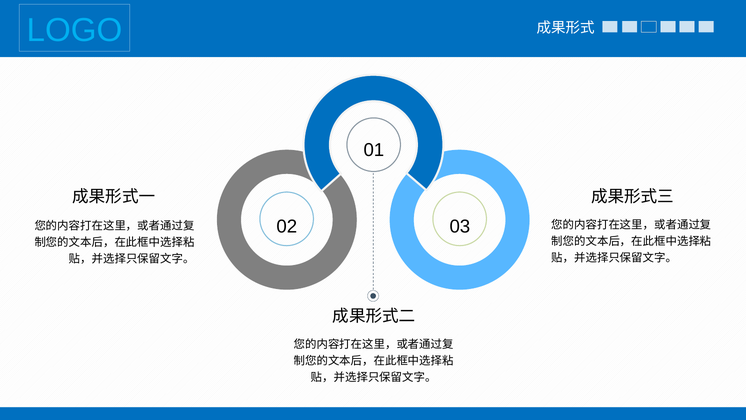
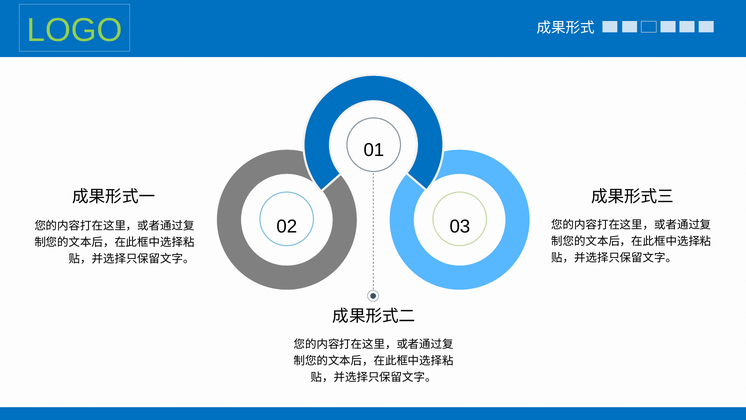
LOGO colour: light blue -> light green (74, 30)
